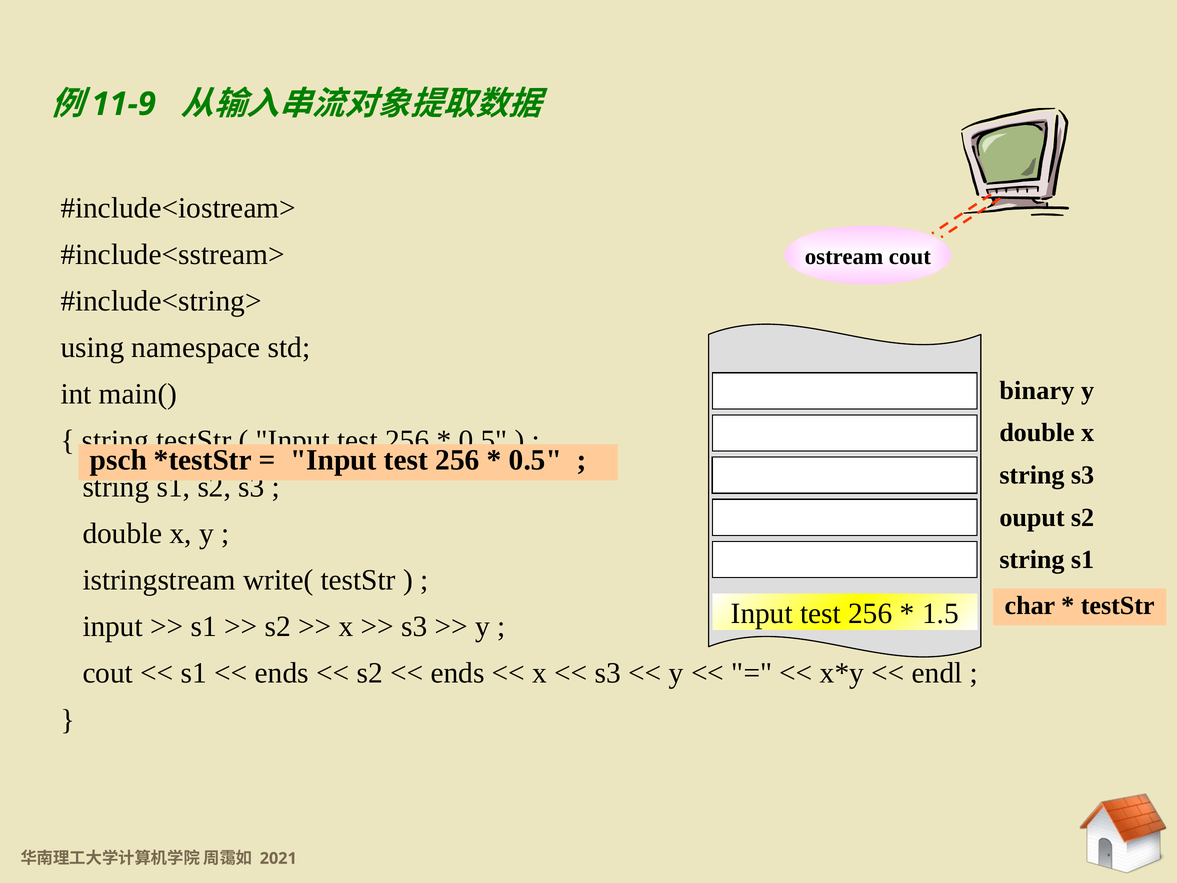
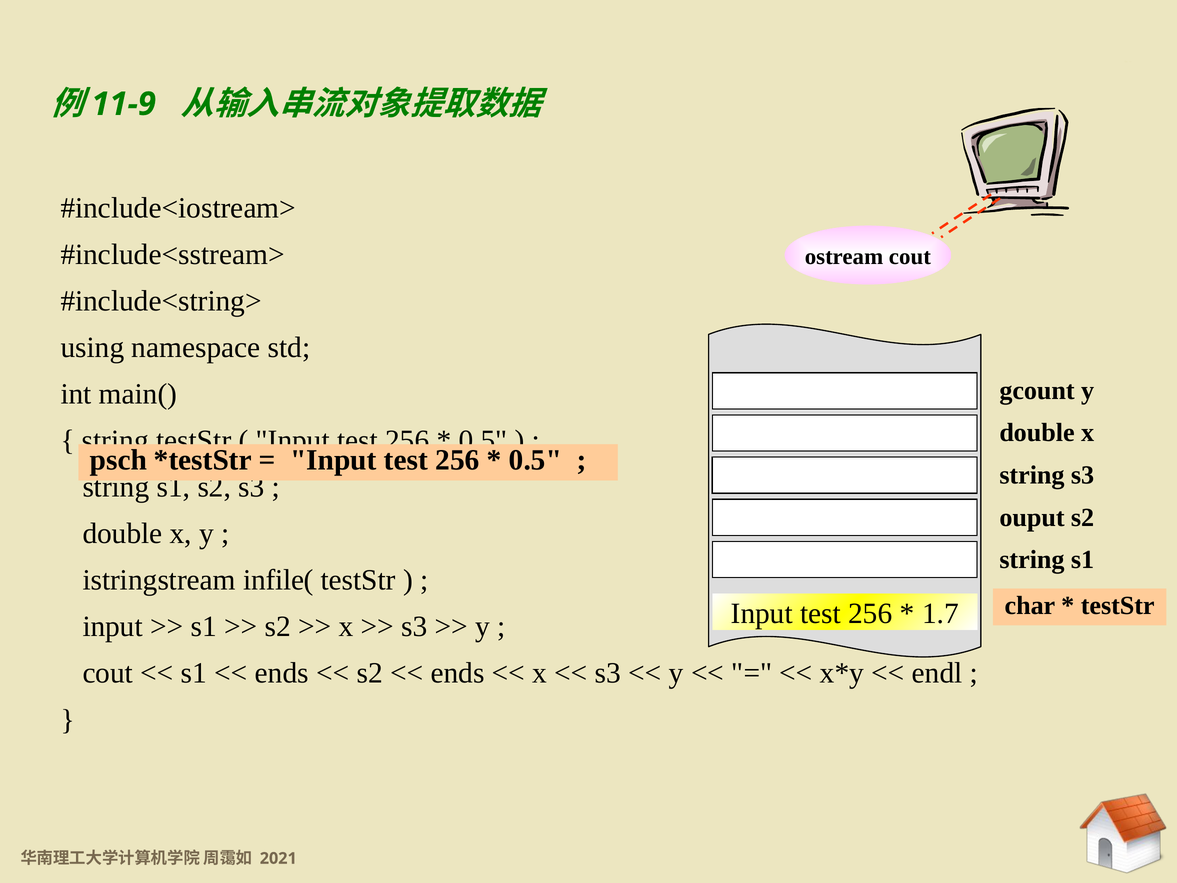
binary: binary -> gcount (1037, 390)
write(: write( -> infile( (278, 580)
1.5: 1.5 -> 1.7 (940, 614)
